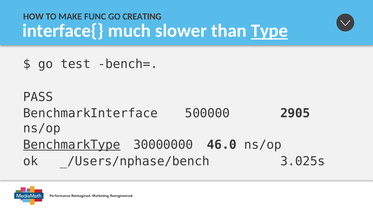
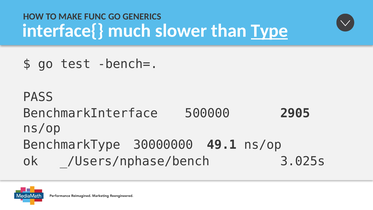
CREATING: CREATING -> GENERICS (142, 17)
BenchmarkType underline: present -> none (72, 145)
46.0: 46.0 -> 49.1 (222, 145)
